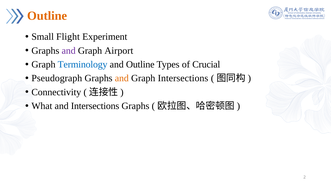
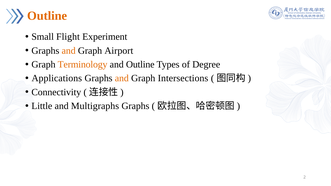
and colour: purple -> orange (69, 51)
Terminology colour: blue -> orange (83, 65)
Crucial: Crucial -> Degree (206, 65)
Pseudograph: Pseudograph -> Applications (57, 78)
What: What -> Little (42, 106)
and Intersections: Intersections -> Multigraphs (95, 106)
